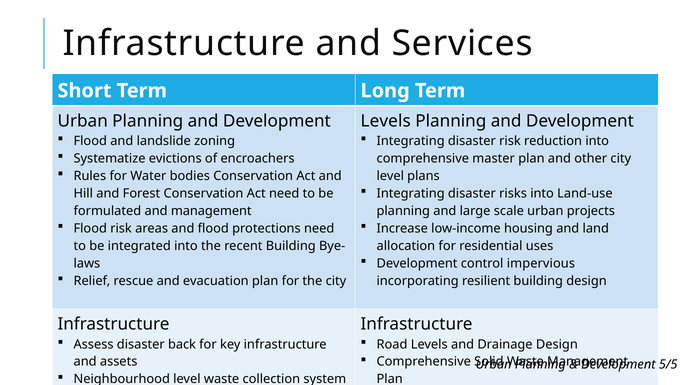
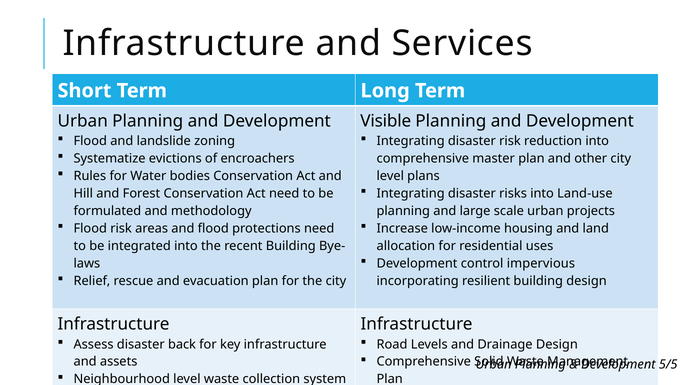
Levels: Levels -> Visible (386, 121)
and management: management -> methodology (211, 211)
